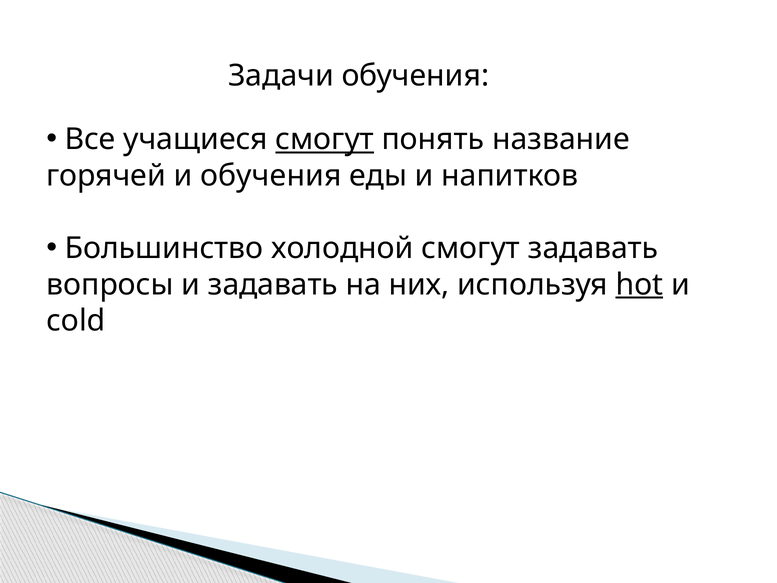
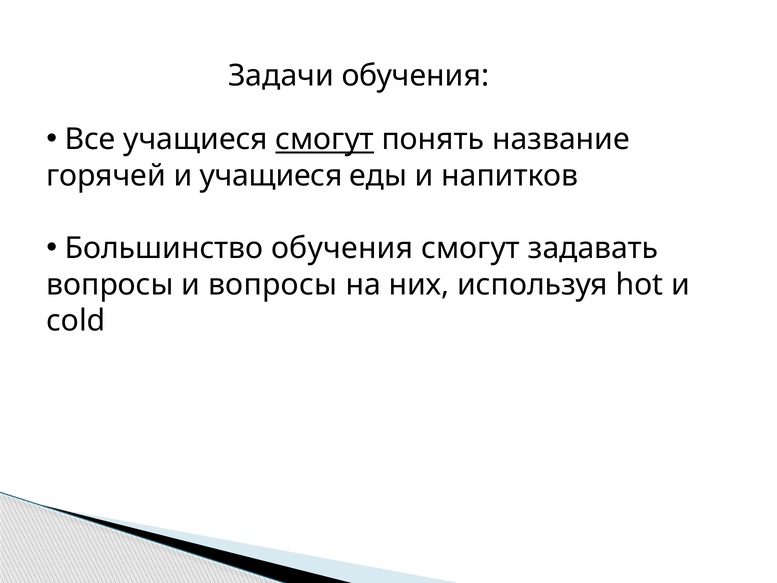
и обучения: обучения -> учащиеся (271, 176)
Большинство холодной: холодной -> обучения (342, 248)
и задавать: задавать -> вопросы (273, 284)
hot underline: present -> none (639, 284)
